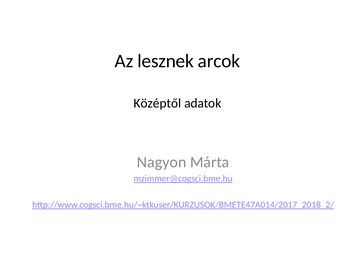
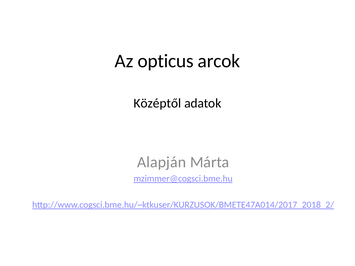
lesznek: lesznek -> opticus (166, 61)
Nagyon: Nagyon -> Alapján (162, 162)
